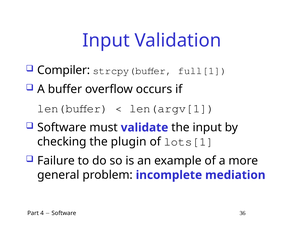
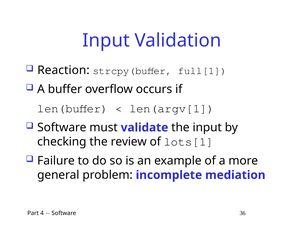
Compiler: Compiler -> Reaction (63, 70)
plugin: plugin -> review (129, 142)
